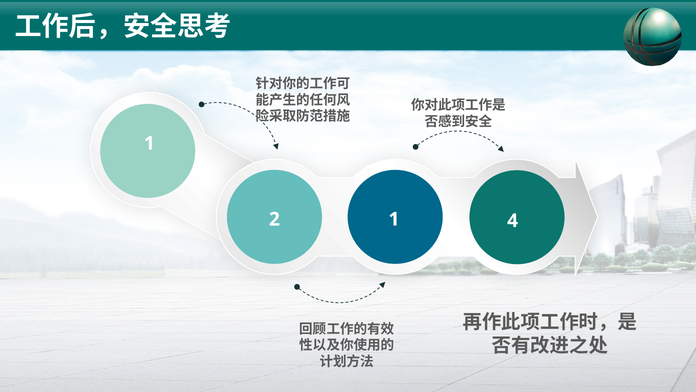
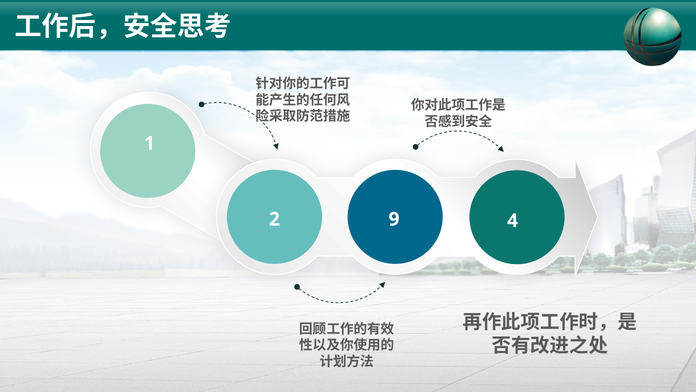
2 1: 1 -> 9 (394, 219)
